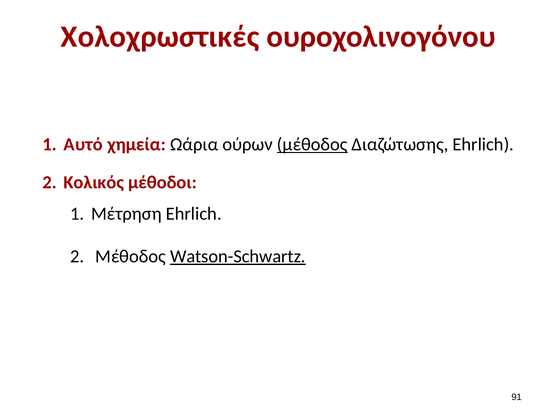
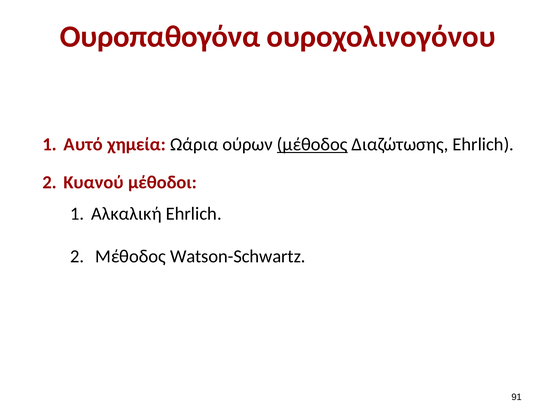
Χολοχρωστικές: Χολοχρωστικές -> Ουροπαθογόνα (160, 37)
Κολικός: Κολικός -> Κυανού (94, 183)
Μέτρηση: Μέτρηση -> Αλκαλική (126, 214)
Watson-Schwartz underline: present -> none (238, 257)
